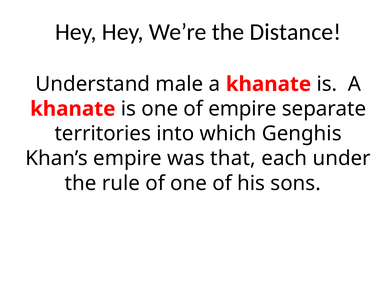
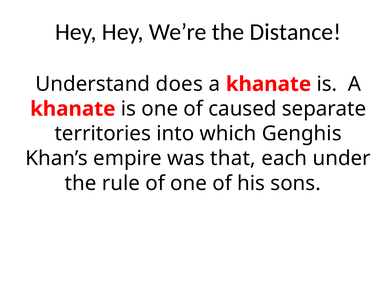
male: male -> does (179, 84)
of empire: empire -> caused (242, 109)
